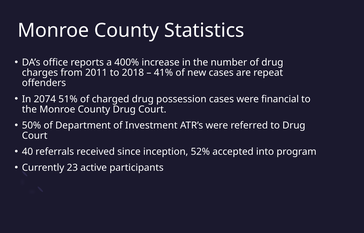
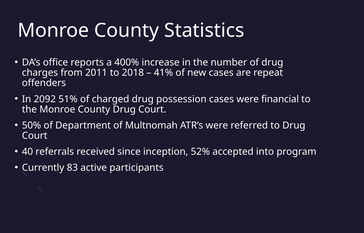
2074: 2074 -> 2092 (45, 99)
Investment: Investment -> Multnomah (151, 125)
23: 23 -> 83 (72, 168)
